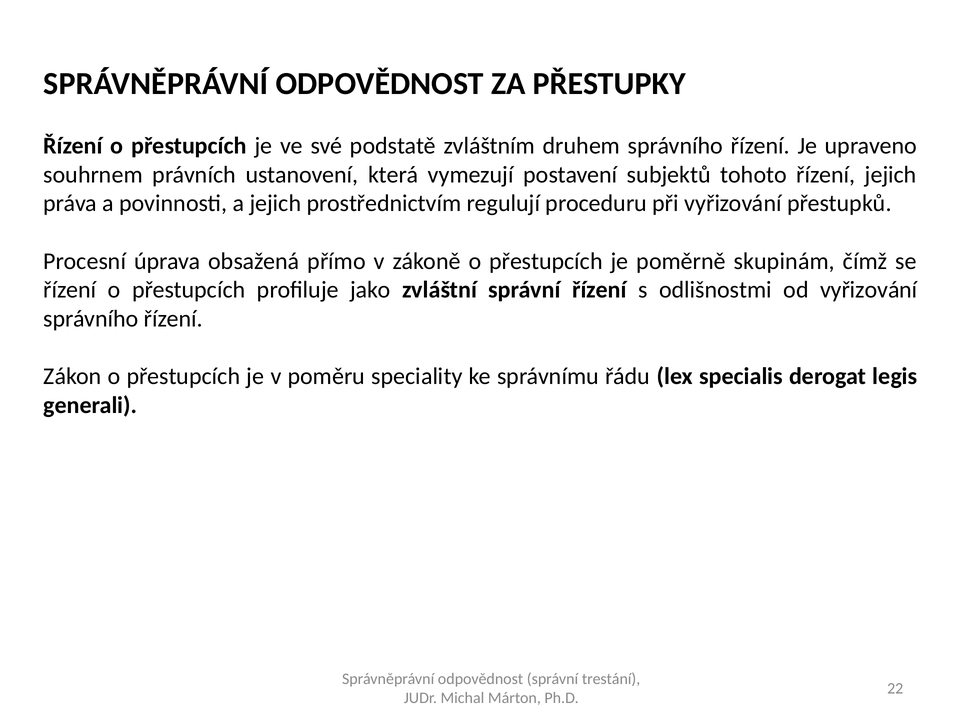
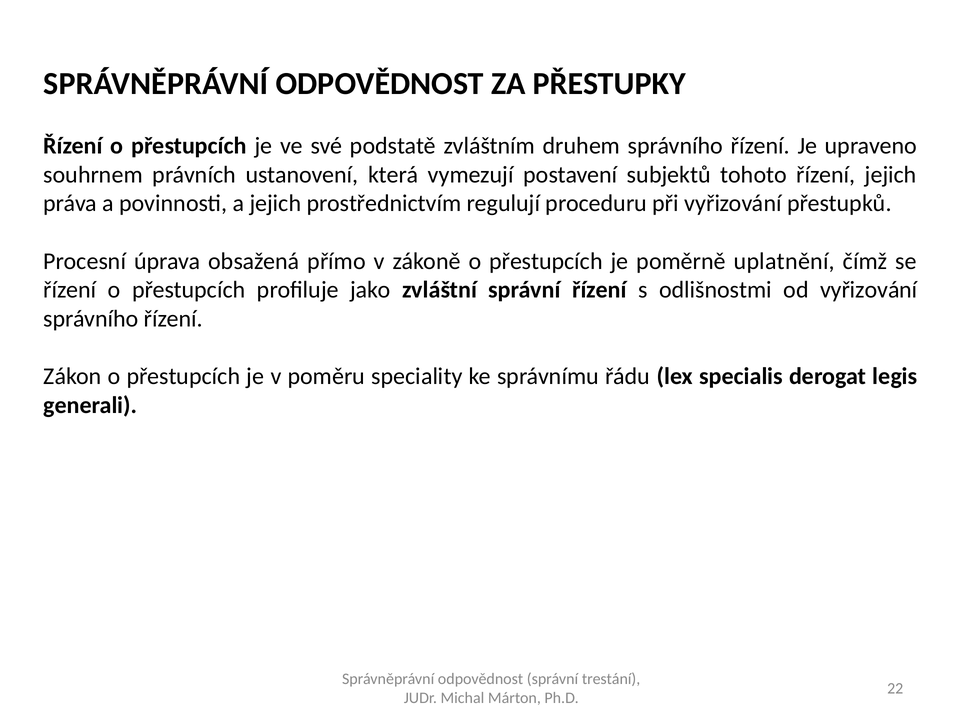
skupinám: skupinám -> uplatnění (784, 261)
